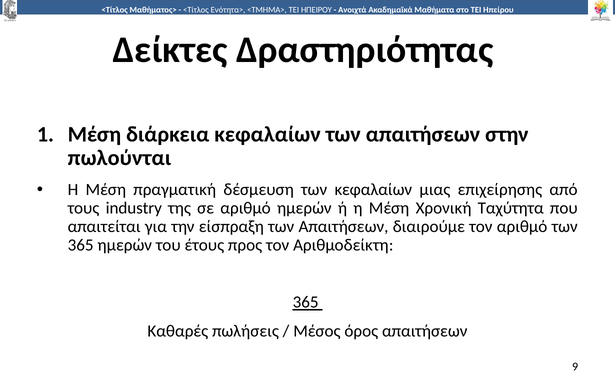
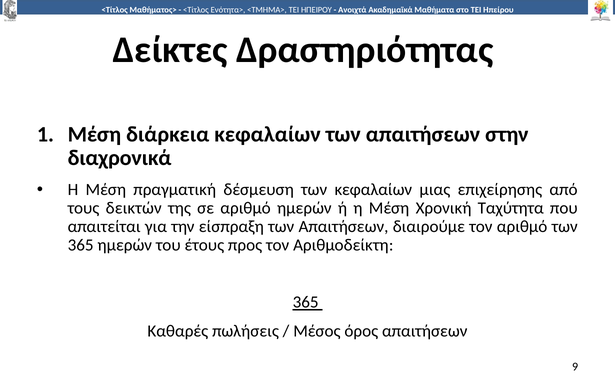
πωλούνται: πωλούνται -> διαχρονικά (120, 158)
industry: industry -> δεικτών (134, 208)
